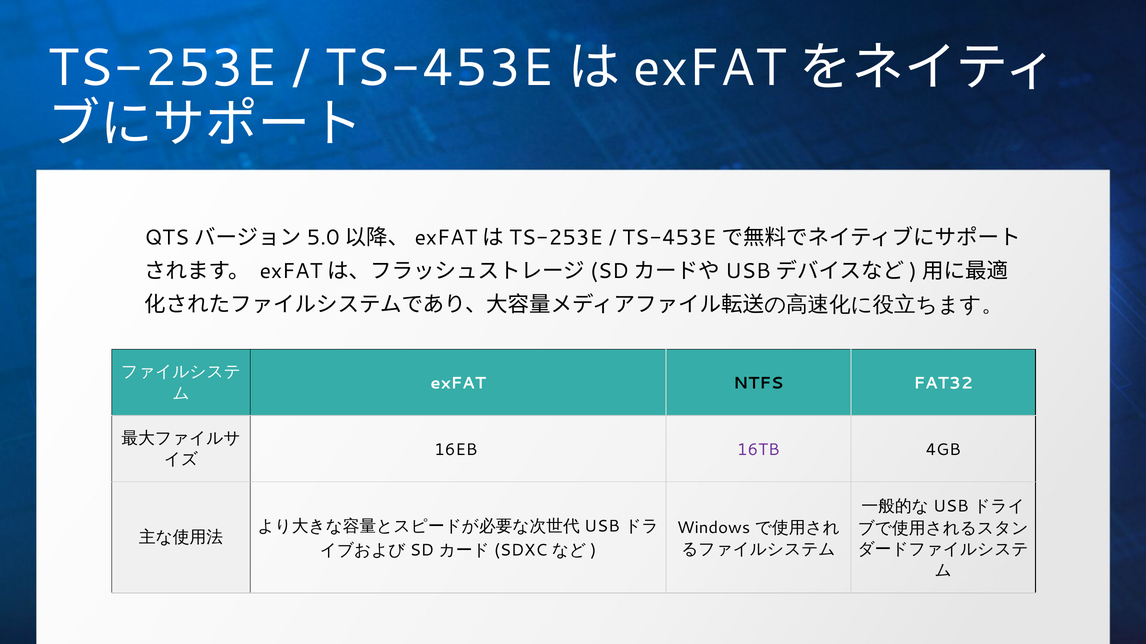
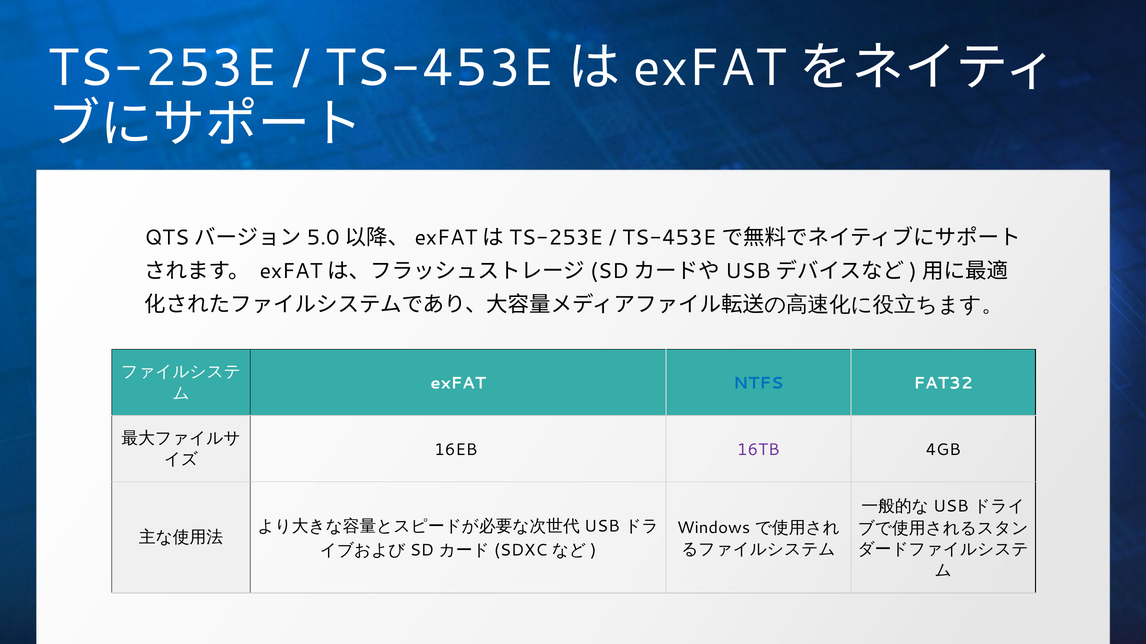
NTFS colour: black -> blue (758, 384)
